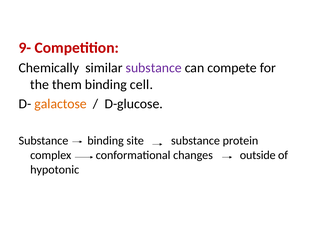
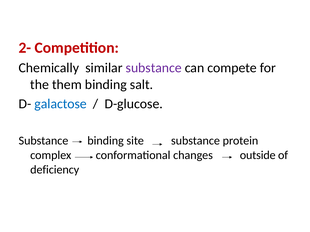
9-: 9- -> 2- (25, 48)
cell: cell -> salt (142, 85)
galactose colour: orange -> blue (61, 104)
hypotonic: hypotonic -> deficiency (55, 170)
